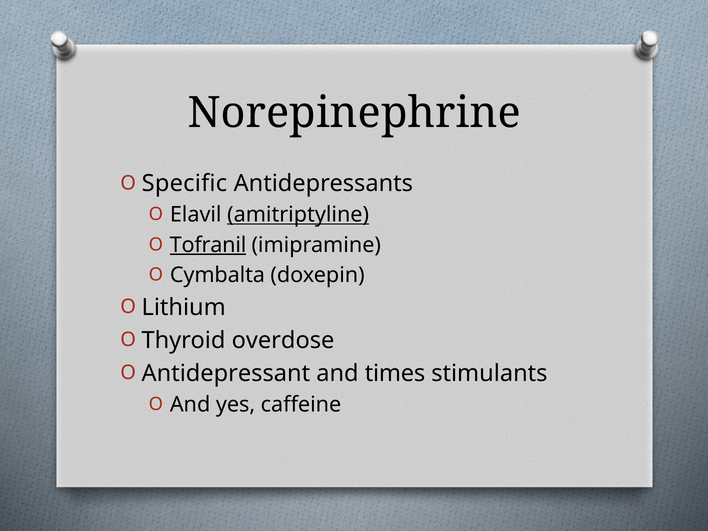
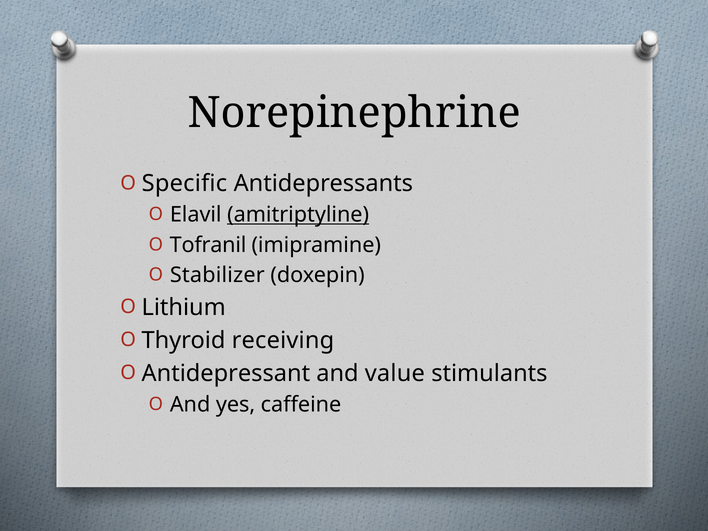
Tofranil underline: present -> none (208, 245)
Cymbalta: Cymbalta -> Stabilizer (217, 275)
overdose: overdose -> receiving (283, 340)
times: times -> value (395, 373)
